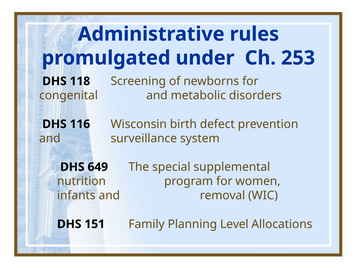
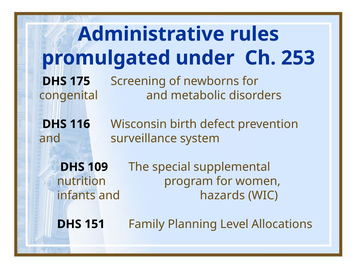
118: 118 -> 175 (80, 81)
649: 649 -> 109 (98, 167)
removal: removal -> hazards (222, 195)
